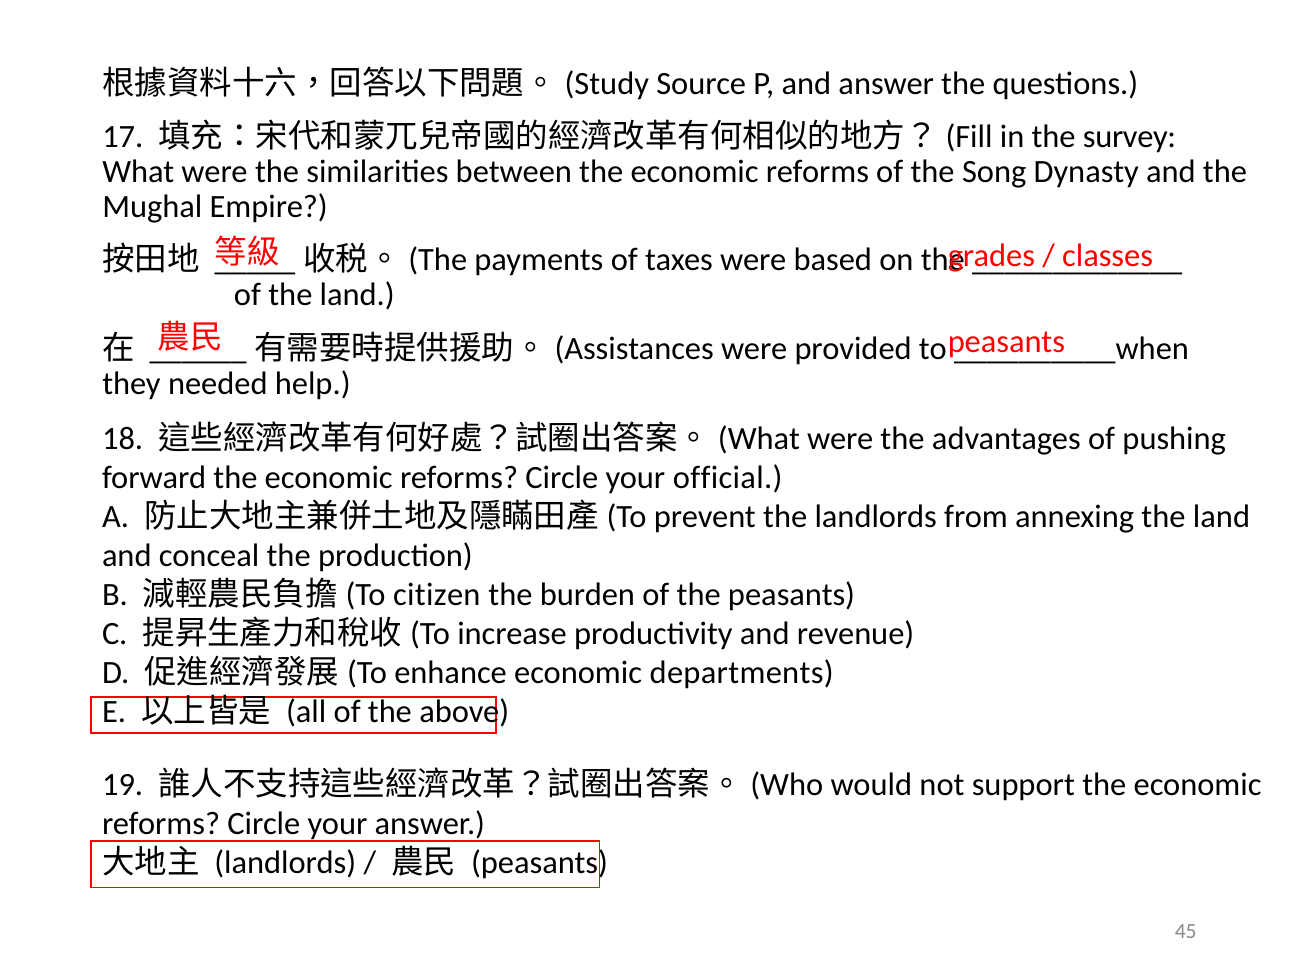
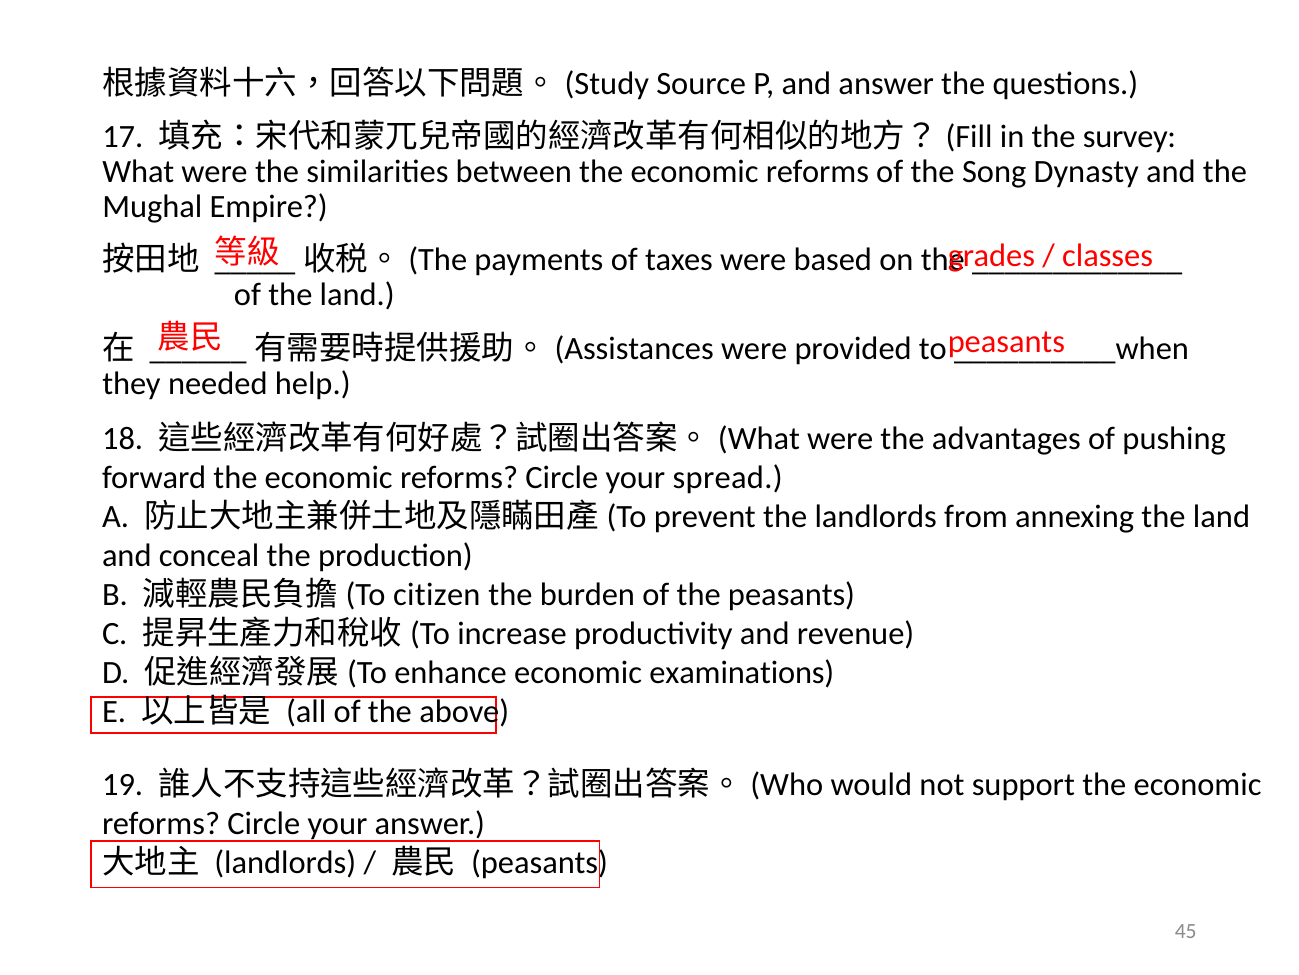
official: official -> spread (728, 478)
departments: departments -> examinations (742, 673)
